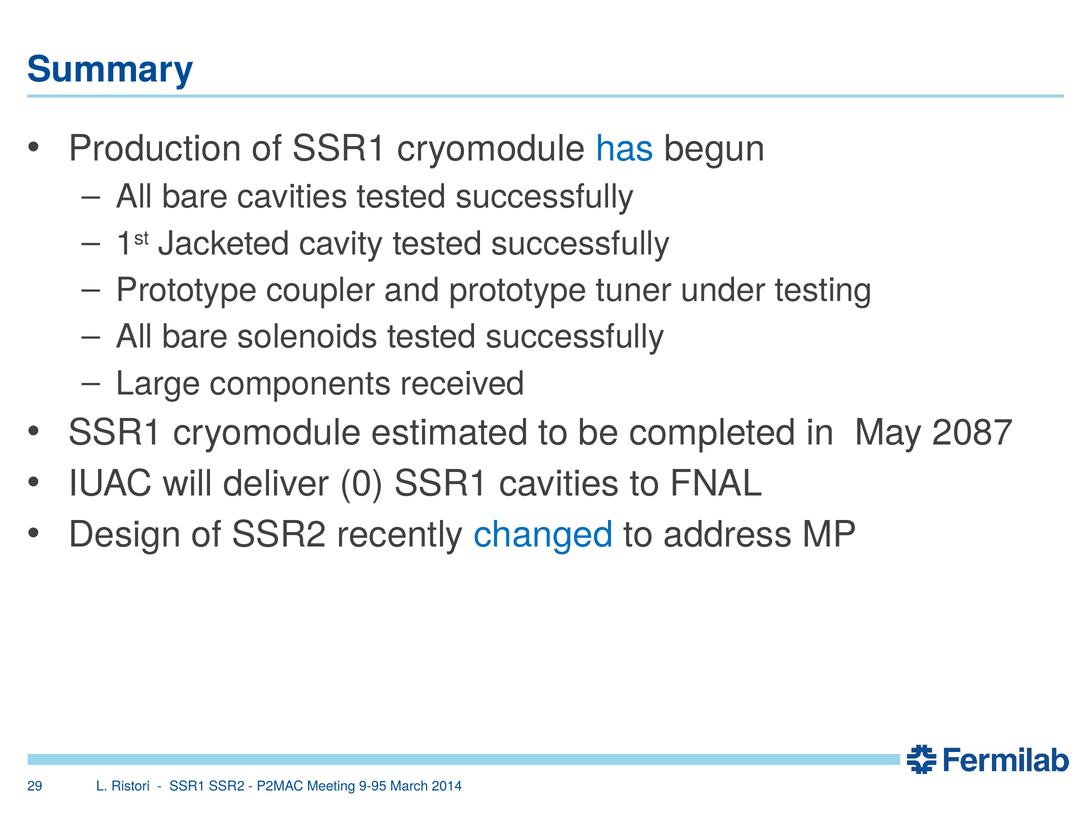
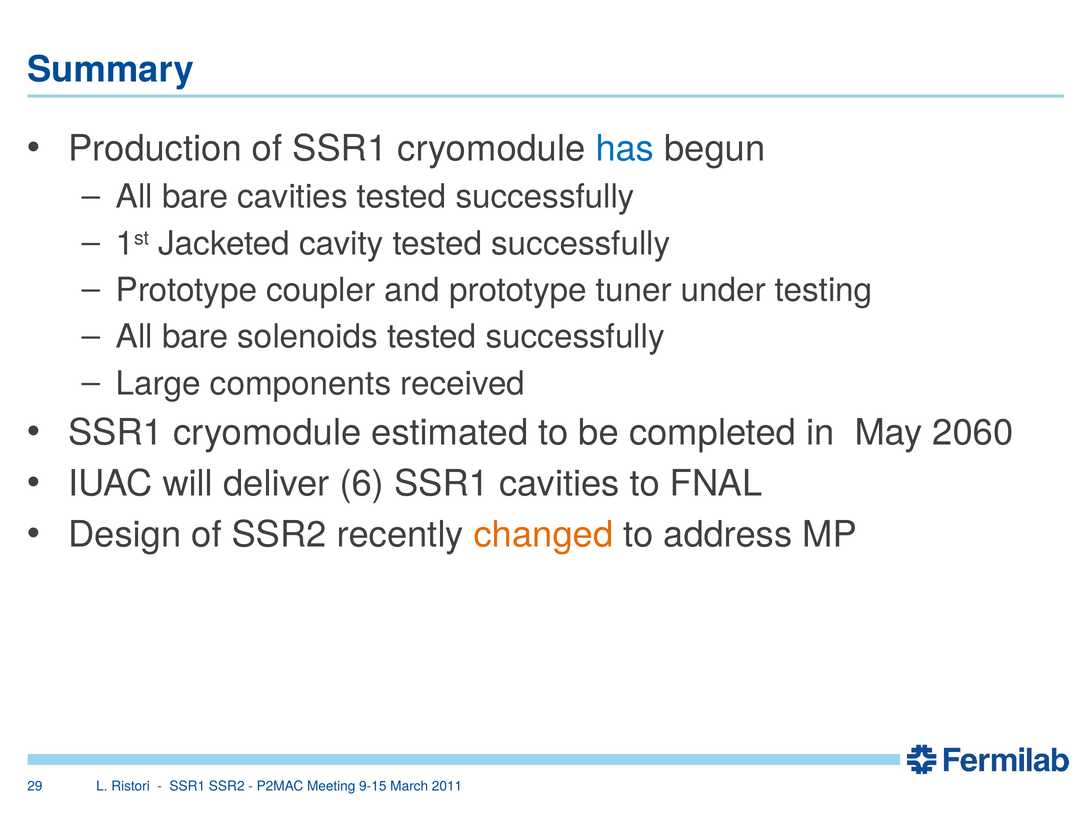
2087: 2087 -> 2060 (973, 433)
0: 0 -> 6 (362, 484)
changed colour: blue -> orange (544, 535)
9-95: 9-95 -> 9-15 (373, 787)
2014: 2014 -> 2011 (447, 787)
